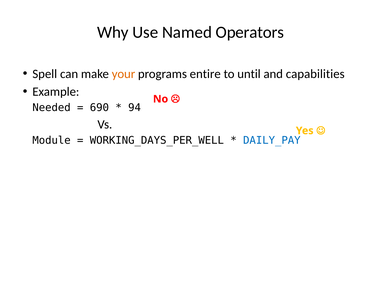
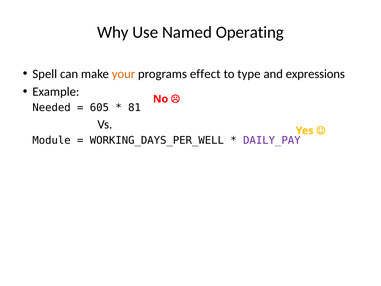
Operators: Operators -> Operating (250, 32)
entire: entire -> effect (205, 74)
until: until -> type (249, 74)
capabilities: capabilities -> expressions (315, 74)
690: 690 -> 605 (99, 108)
94: 94 -> 81 (135, 108)
DAILY_PAY colour: blue -> purple (272, 140)
